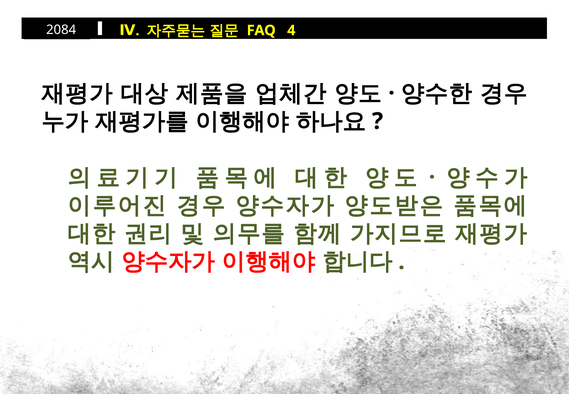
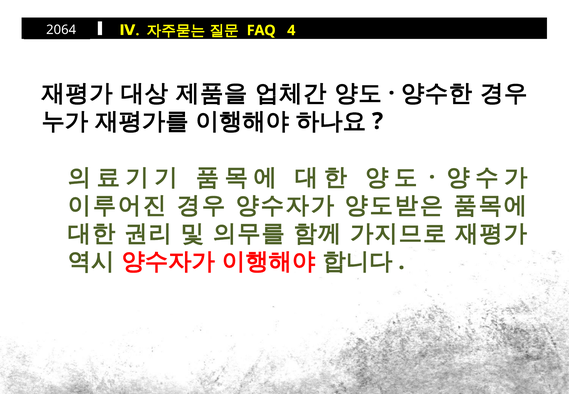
2084: 2084 -> 2064 (61, 30)
